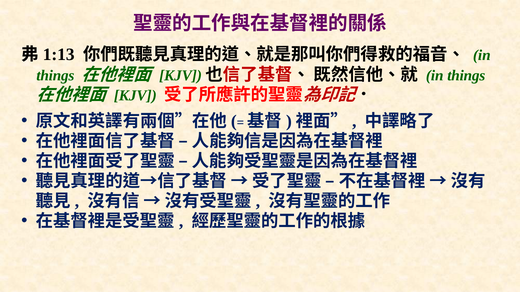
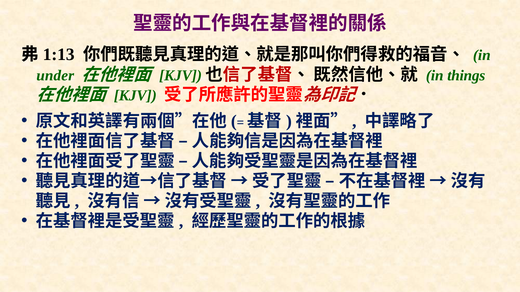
things: things -> under (55, 75)
